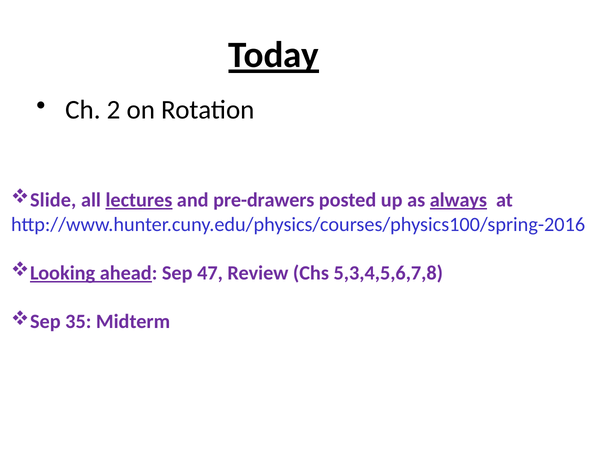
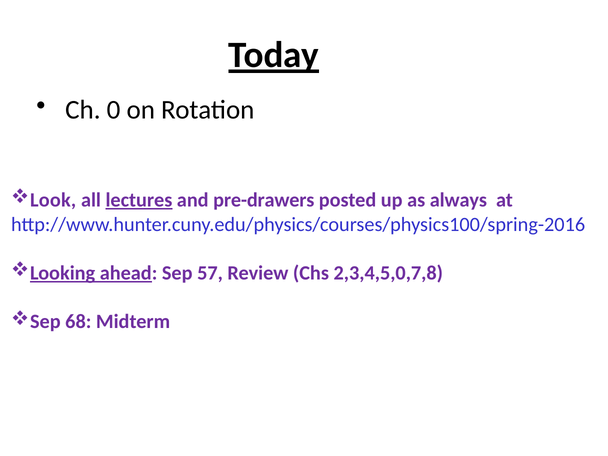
2: 2 -> 0 (114, 110)
Slide: Slide -> Look (53, 200)
always underline: present -> none (458, 200)
47: 47 -> 57 (210, 273)
5,3,4,5,6,7,8: 5,3,4,5,6,7,8 -> 2,3,4,5,0,7,8 (388, 273)
35: 35 -> 68 (78, 322)
